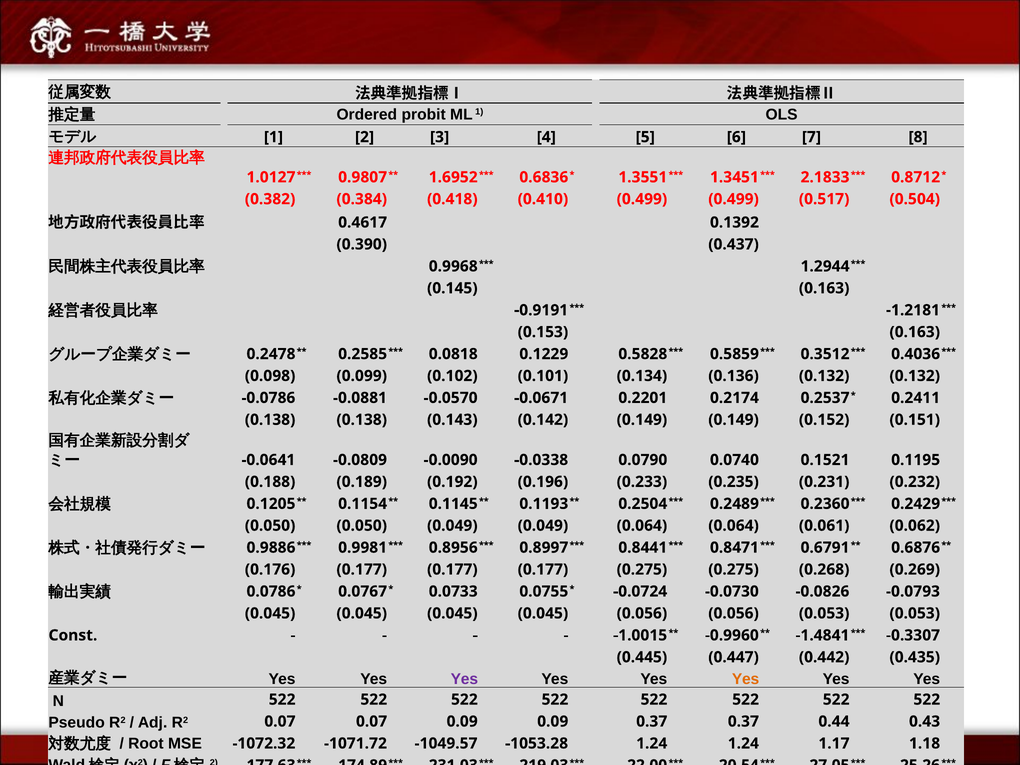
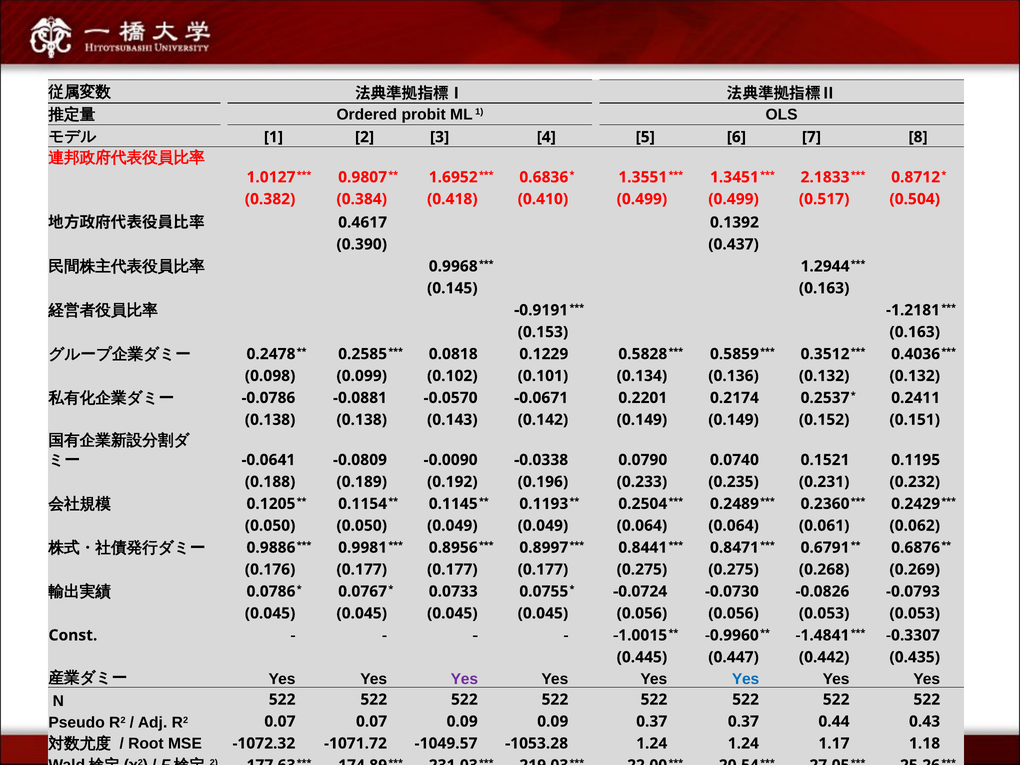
Yes colour: orange -> blue (746, 679)
